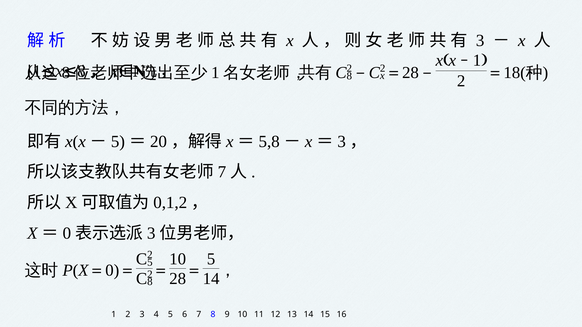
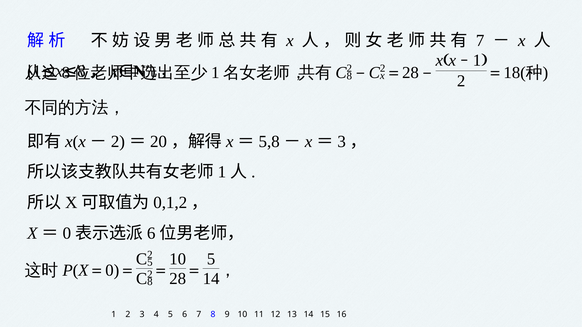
3: 3 -> 7 (480, 41)
5: 5 -> 2 (118, 142)
7: 7 -> 1 (222, 172)
3: 3 -> 6 (151, 233)
